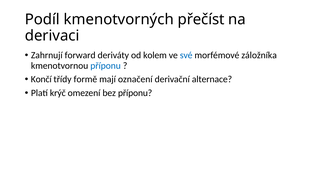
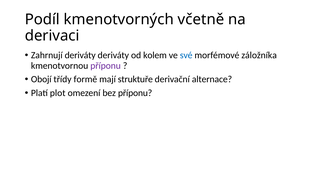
přečíst: přečíst -> včetně (201, 19)
Zahrnují forward: forward -> deriváty (80, 55)
příponu colour: blue -> purple (106, 65)
Končí: Končí -> Obojí (41, 79)
označení: označení -> struktuře (135, 79)
krýč: krýč -> plot (58, 93)
